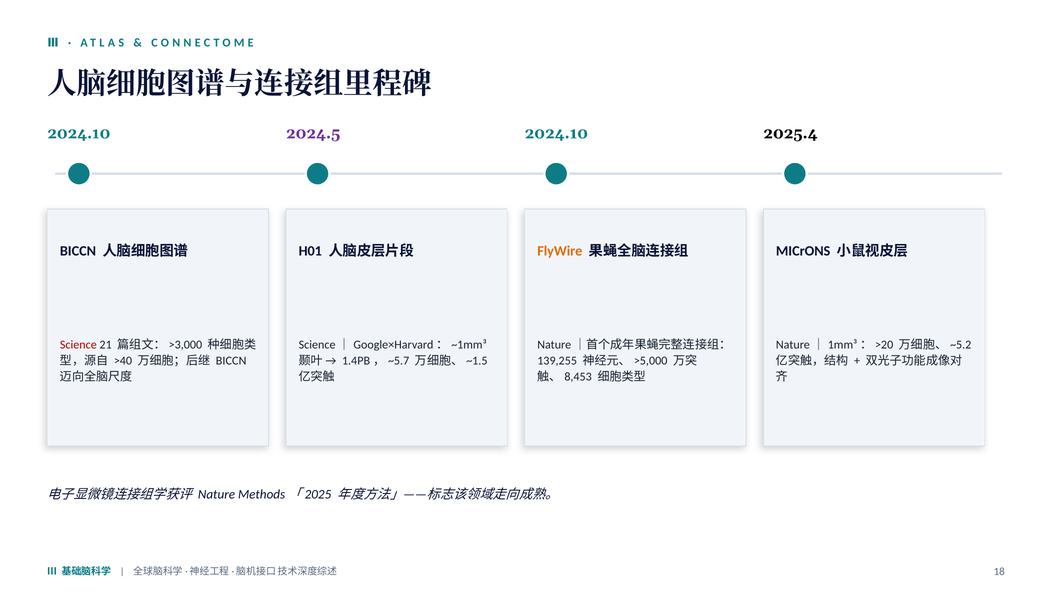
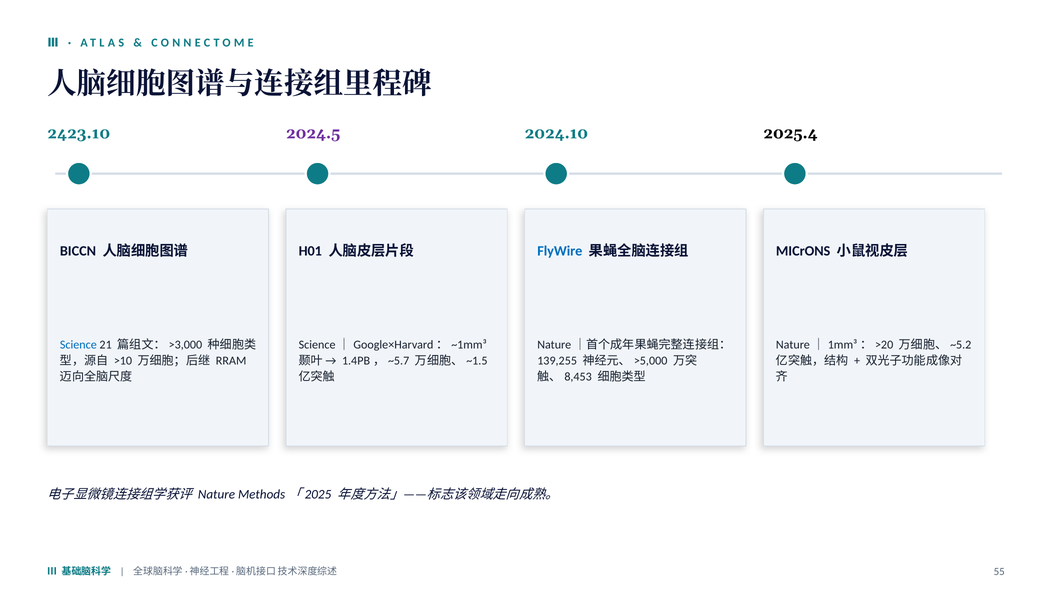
2024.10: 2024.10 -> 2423.10 (79, 133)
FlyWire colour: orange -> blue (560, 251)
Science colour: red -> blue (78, 344)
>40: >40 -> >10 (123, 361)
BICCN: BICCN -> RRAM (231, 361)
18: 18 -> 55 (999, 571)
